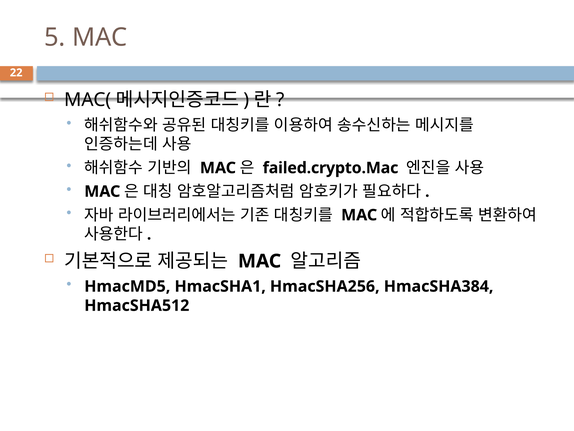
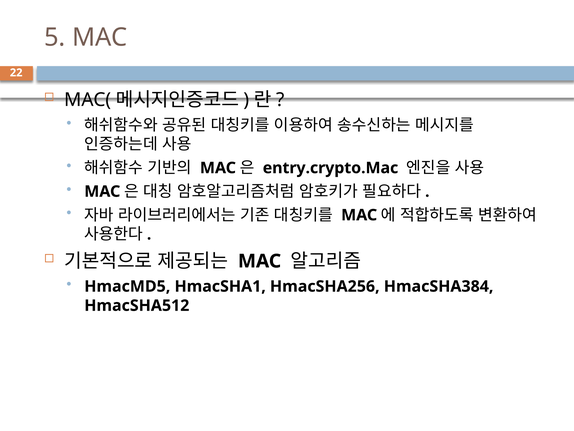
failed.crypto.Mac: failed.crypto.Mac -> entry.crypto.Mac (330, 168)
